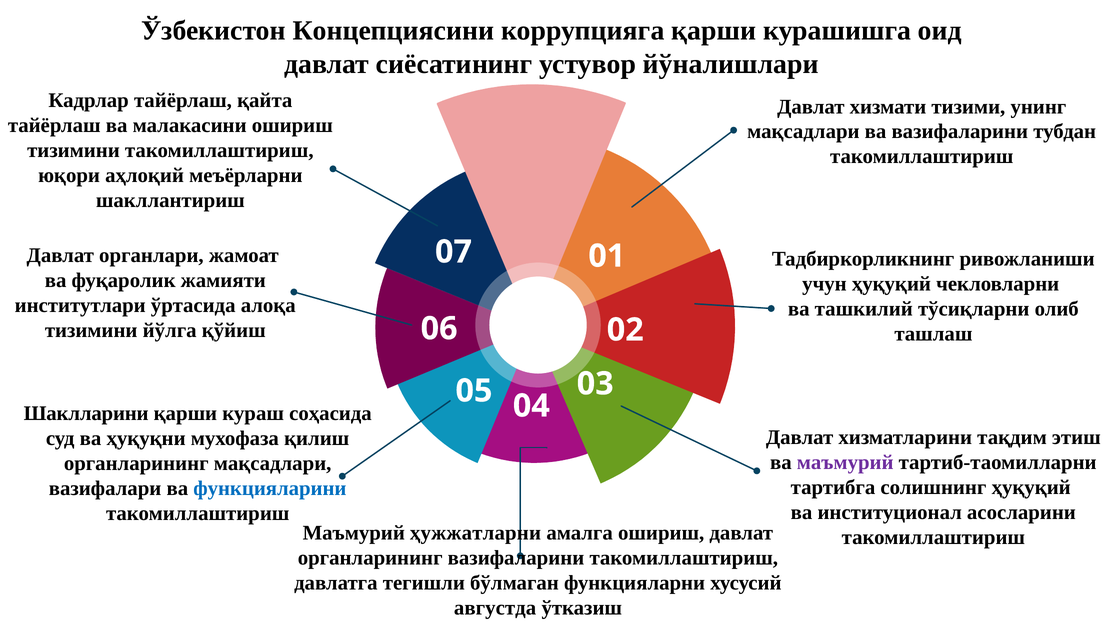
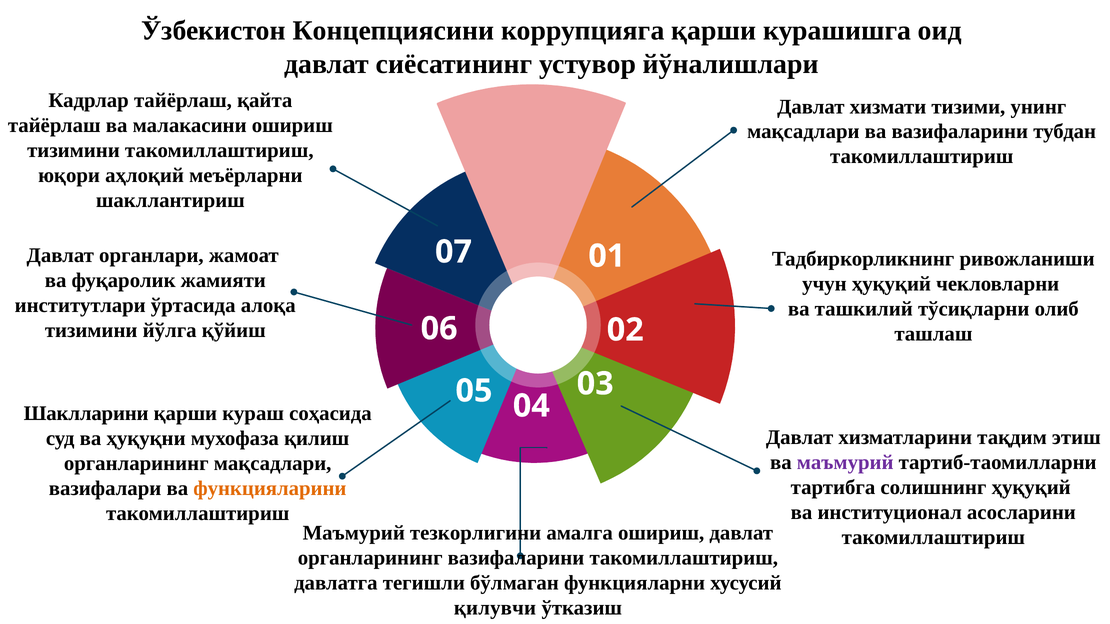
функцияларини colour: blue -> orange (270, 488)
ҳужжатларни: ҳужжатларни -> тезкорлигини (476, 533)
августда: августда -> қилувчи (495, 608)
